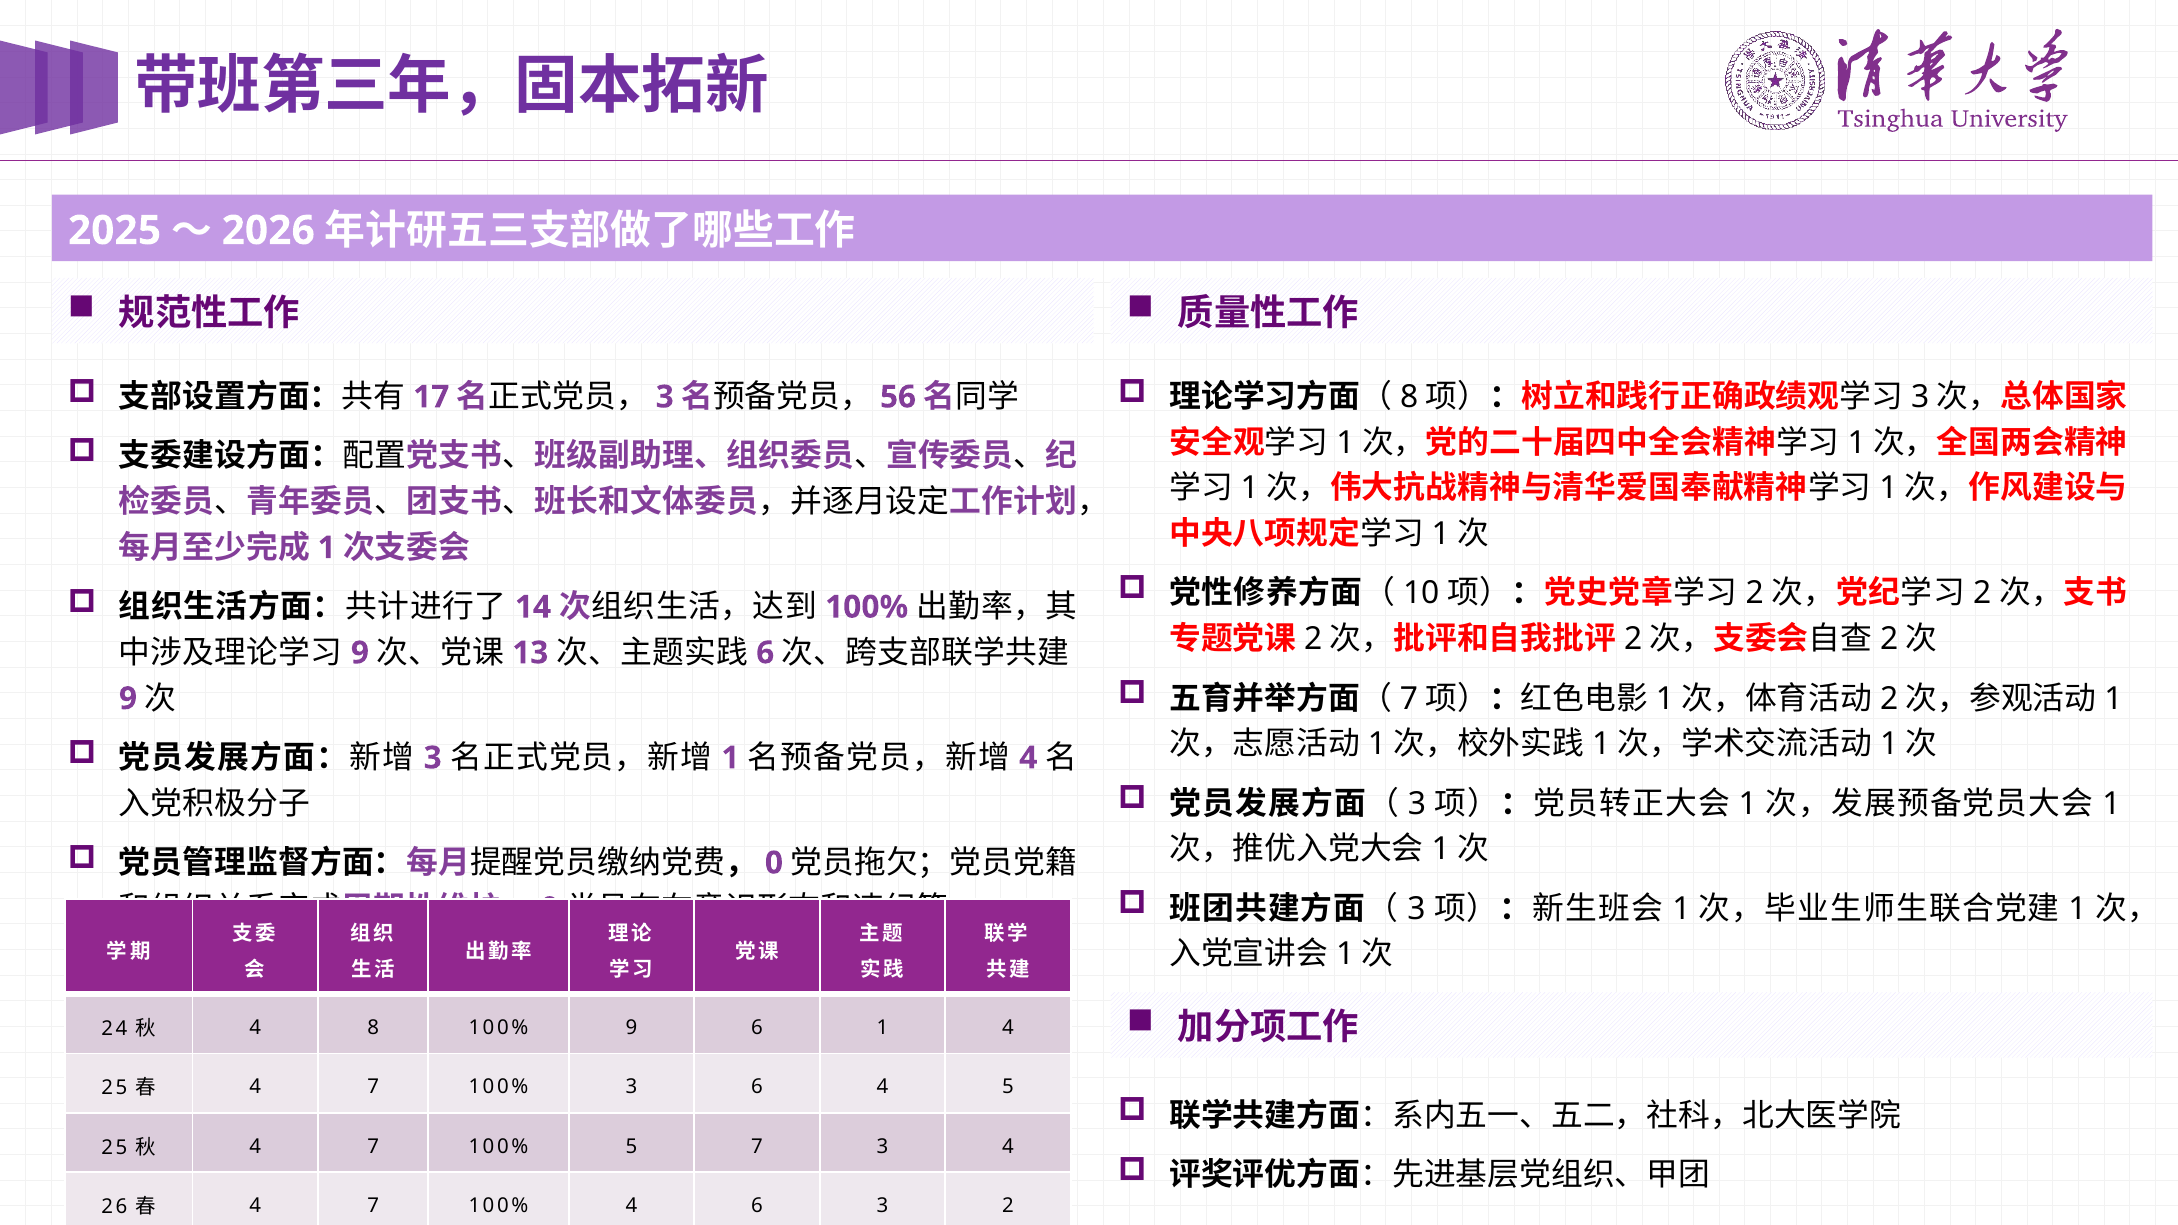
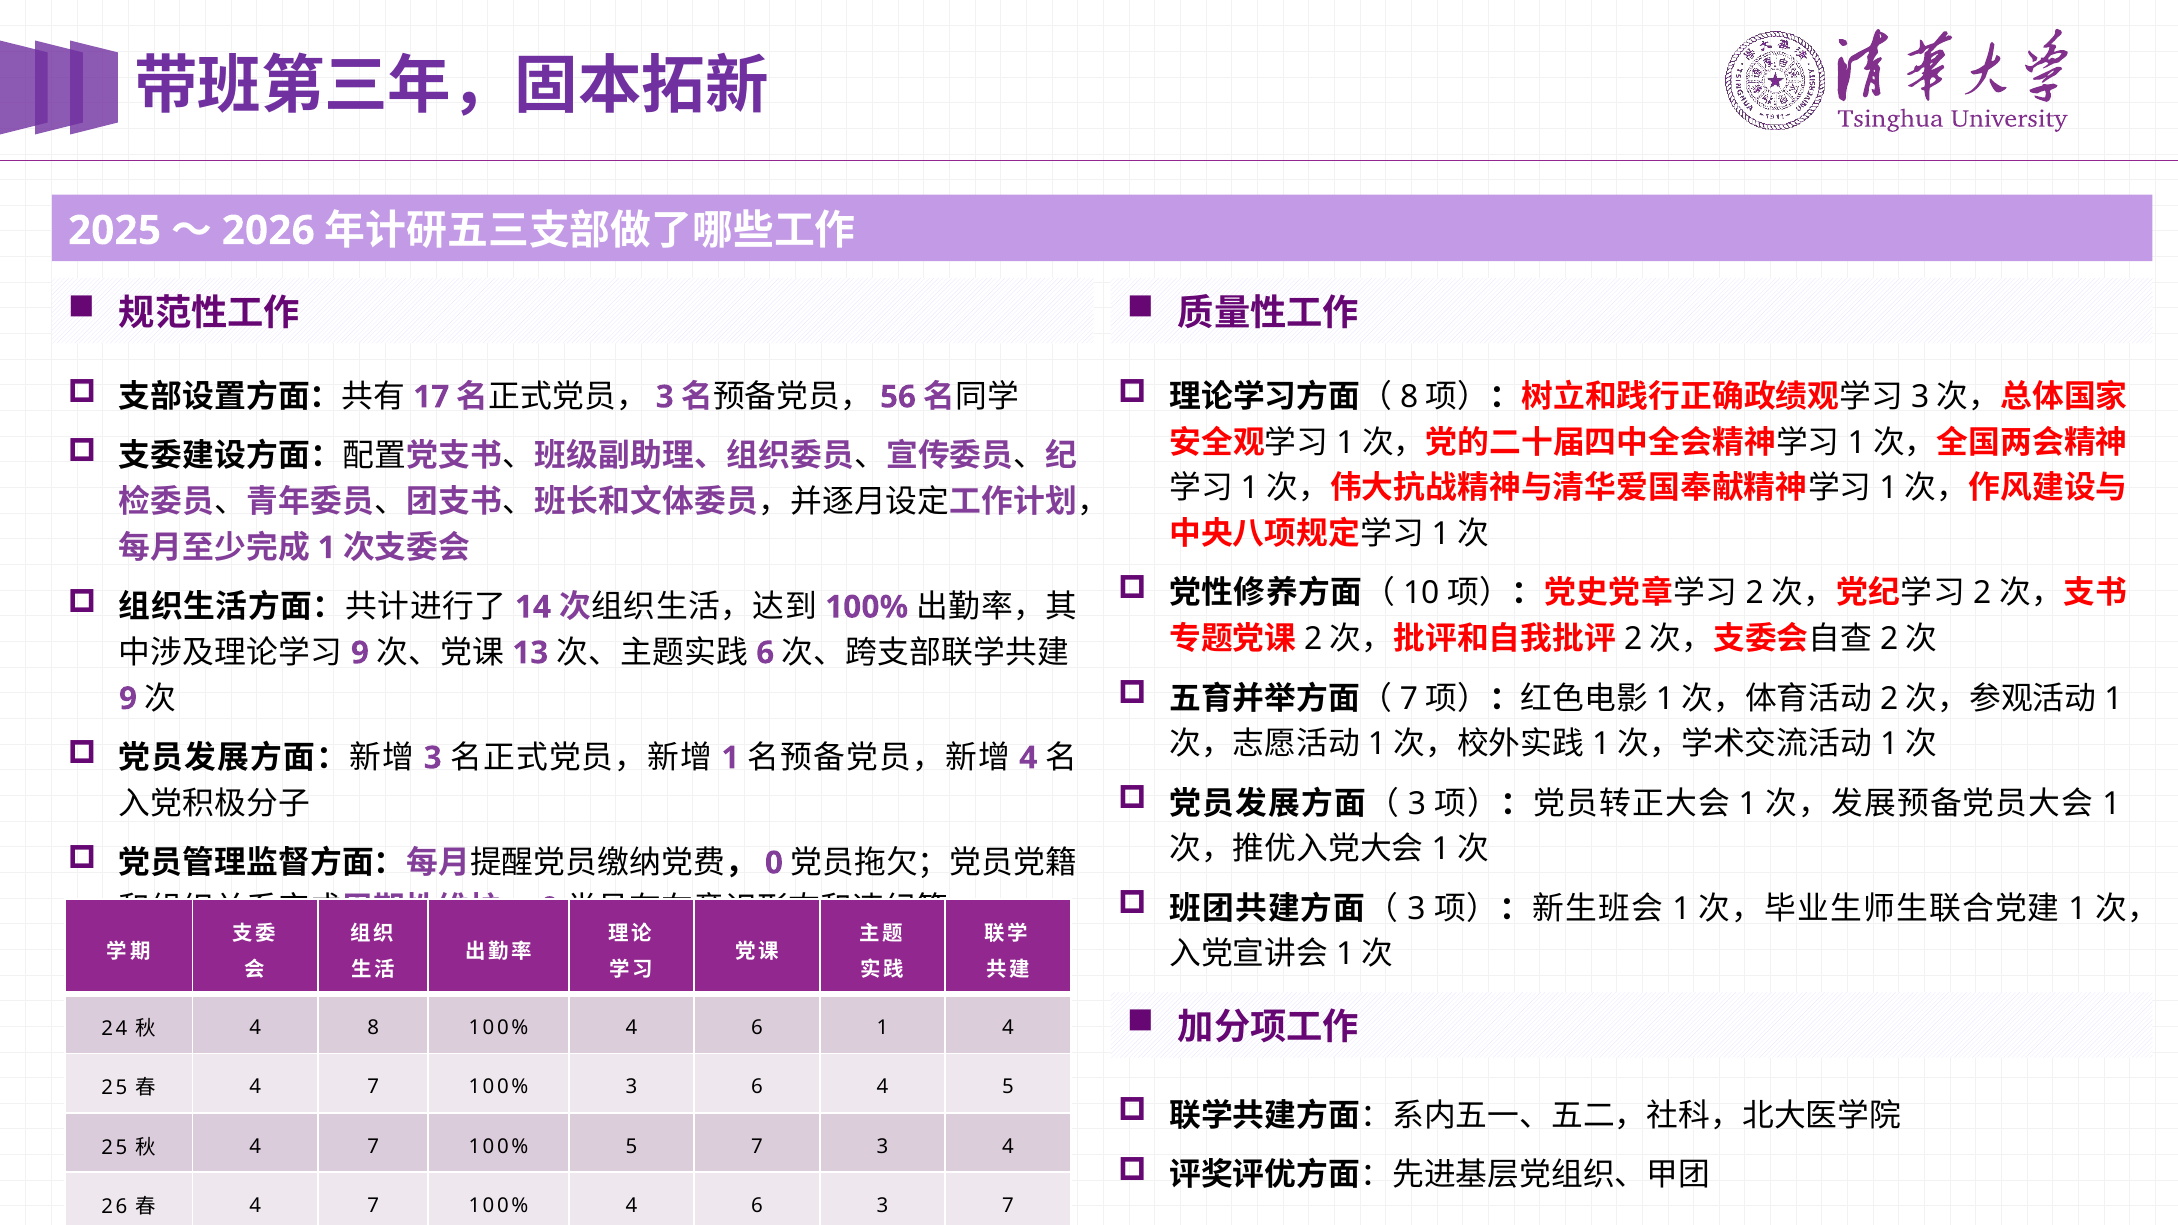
8 100% 9: 9 -> 4 (632, 1028)
3 2: 2 -> 7 (1008, 1206)
